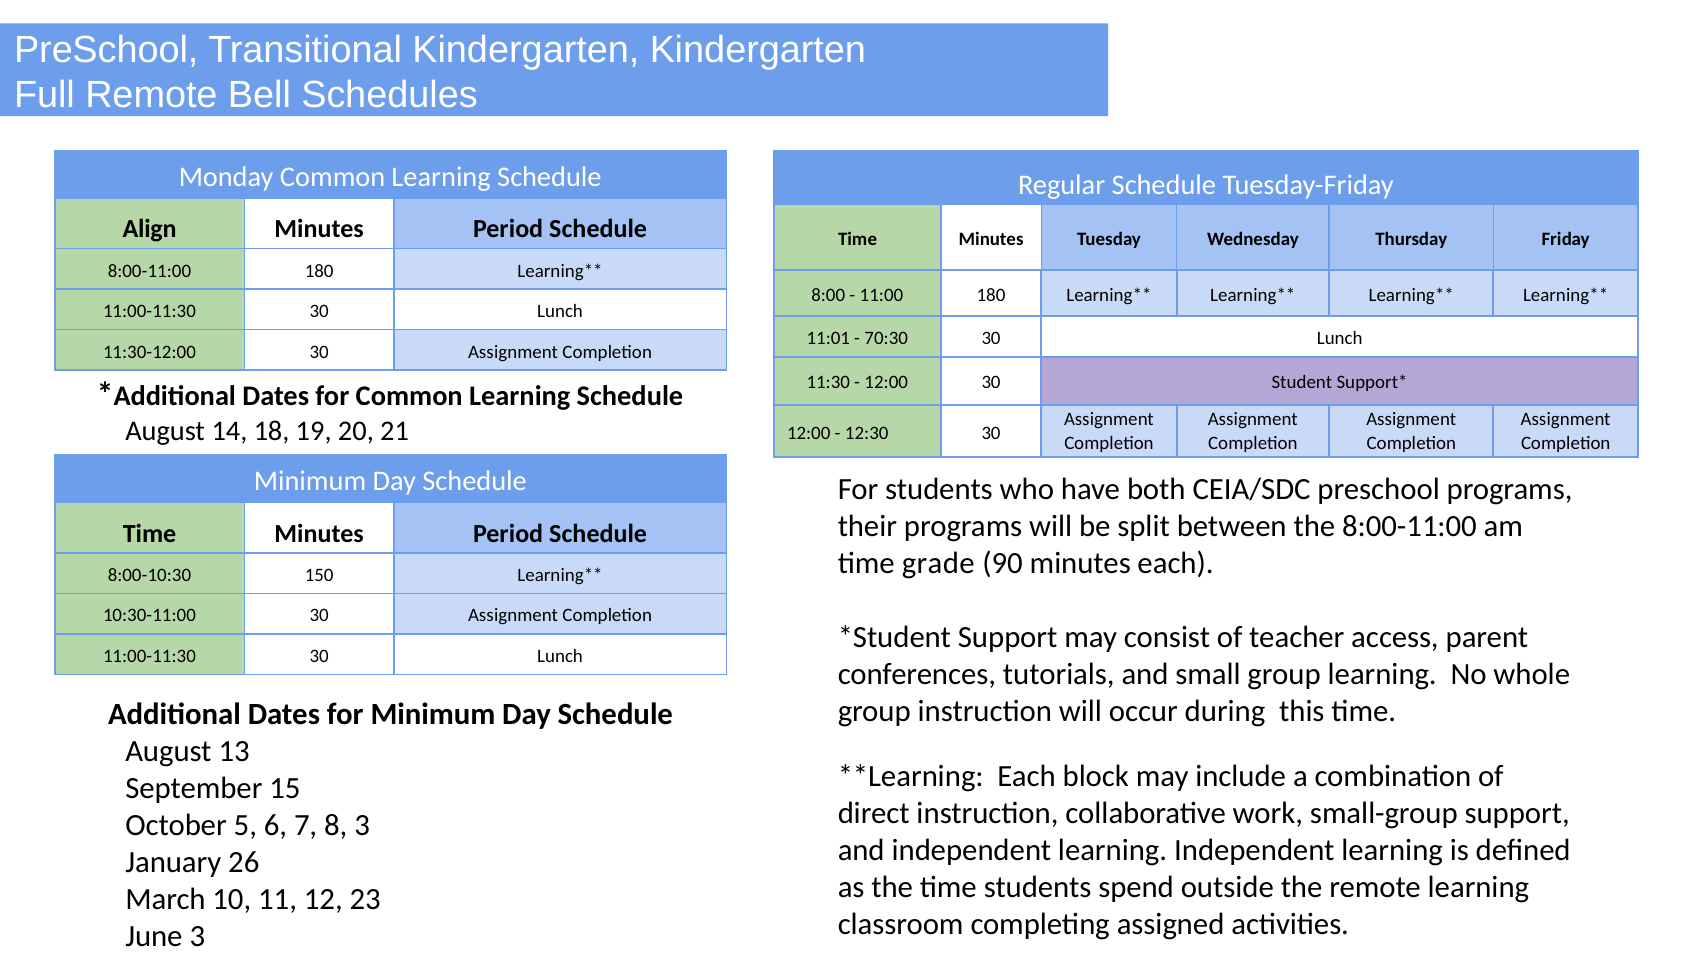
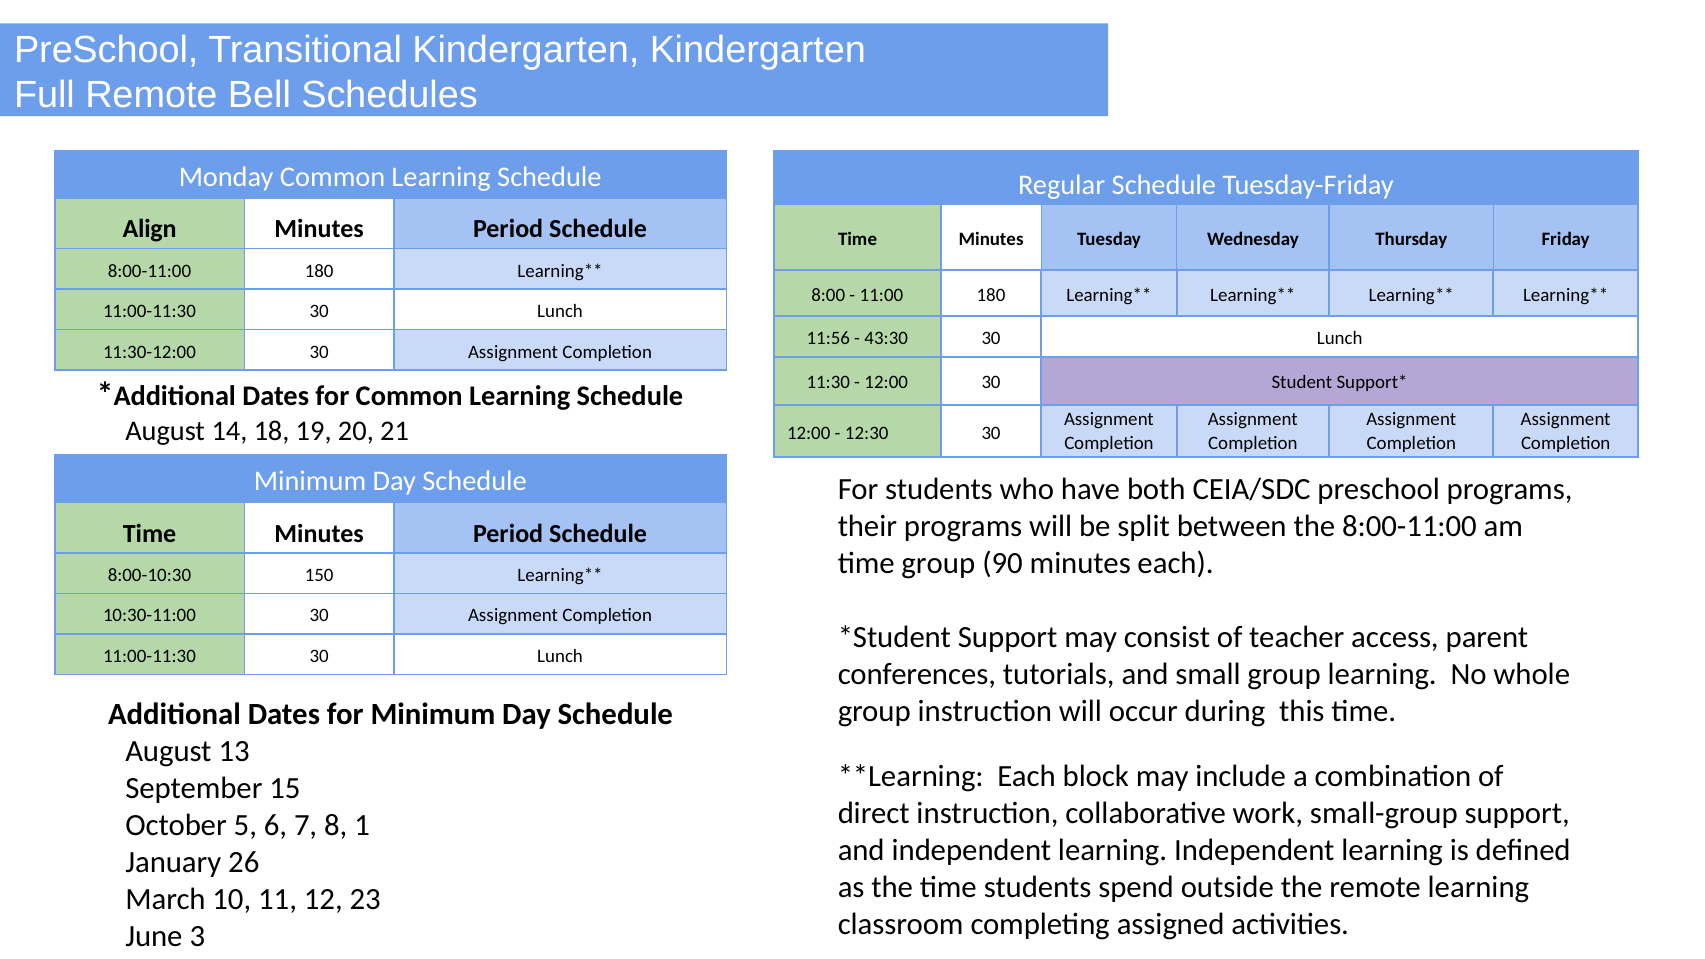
11:01: 11:01 -> 11:56 (828, 339)
70:30: 70:30 -> 43:30 (886, 339)
time grade: grade -> group (938, 563)
8 3: 3 -> 1 (362, 825)
